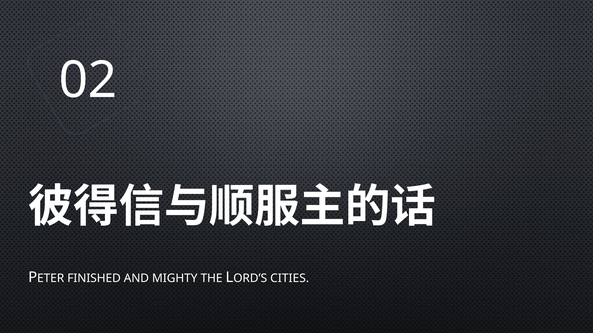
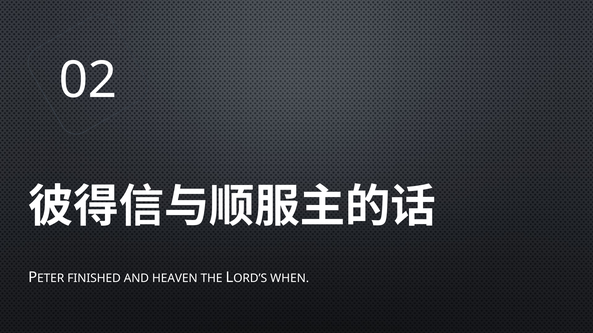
MIGHTY: MIGHTY -> HEAVEN (175, 279)
CITIES: CITIES -> WHEN (290, 279)
